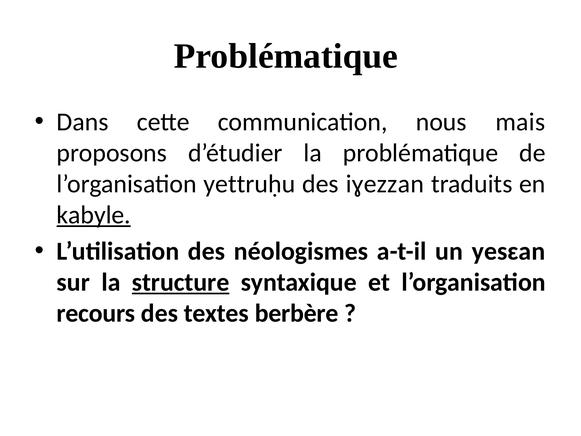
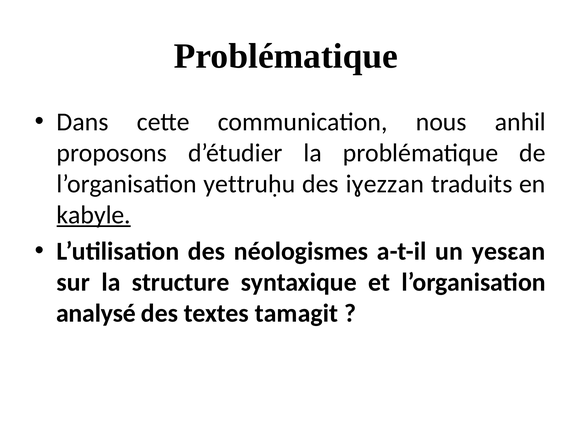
mais: mais -> anhil (520, 122)
structure underline: present -> none (181, 282)
recours: recours -> analysé (96, 313)
berbère: berbère -> tamagit (296, 313)
